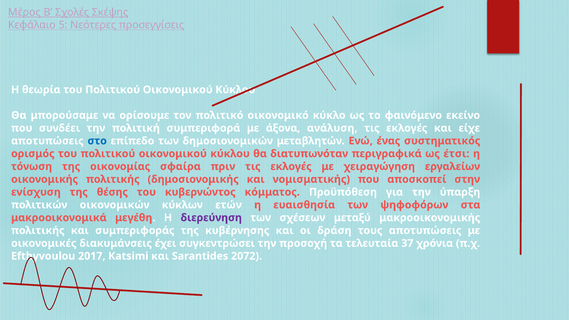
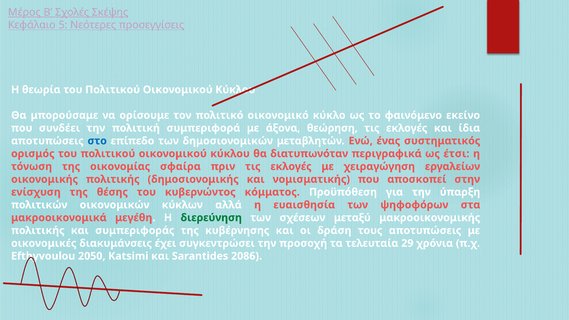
ανάλυση: ανάλυση -> θεώρηση (332, 128)
είχε: είχε -> ίδια (469, 128)
ετών: ετών -> αλλά (228, 205)
διερεύνηση colour: purple -> green (211, 218)
37: 37 -> 29 (407, 243)
2017: 2017 -> 2050 (92, 256)
2072: 2072 -> 2086 (247, 256)
